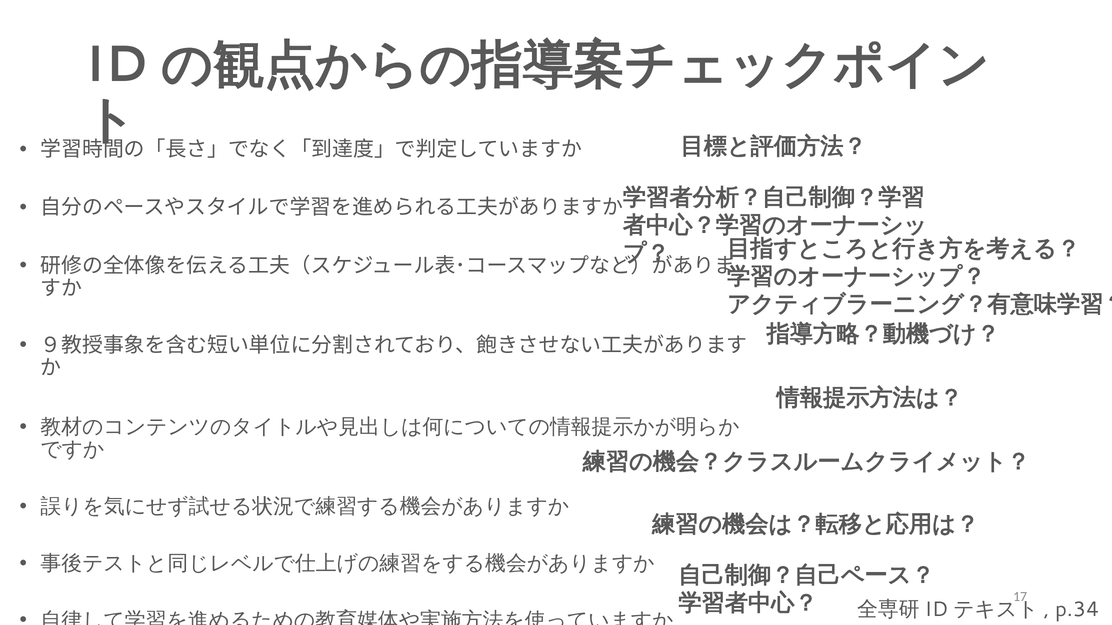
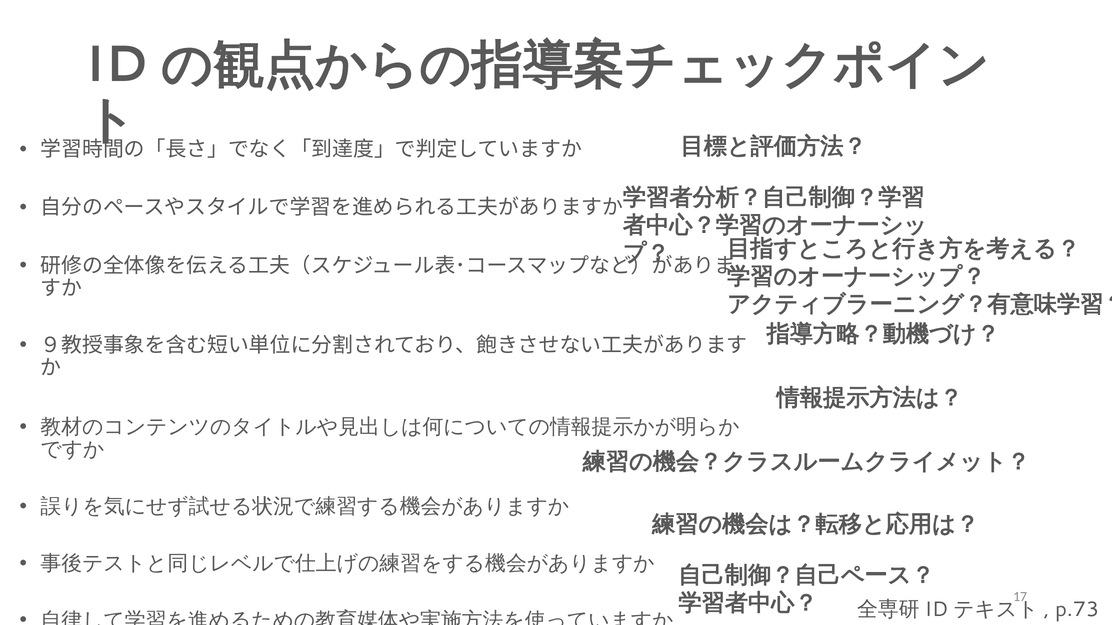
p.34: p.34 -> p.73 (1077, 610)
